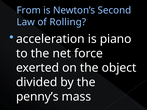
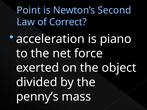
From: From -> Point (29, 10)
Rolling: Rolling -> Correct (68, 22)
